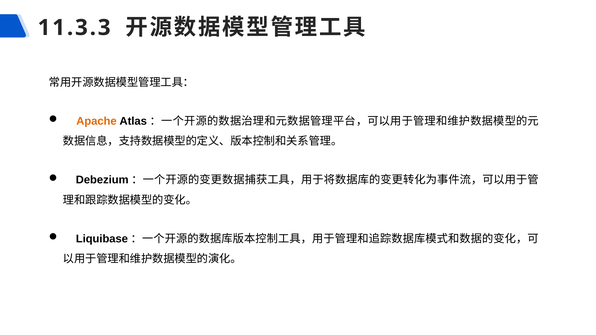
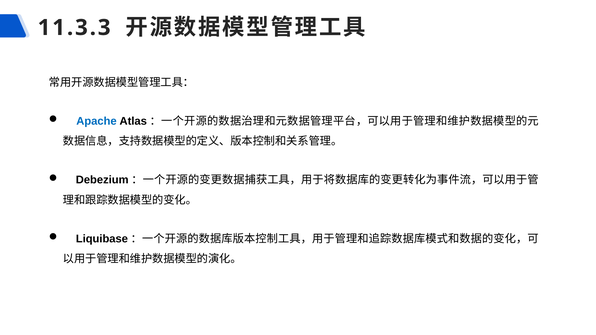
Apache colour: orange -> blue (96, 121)
